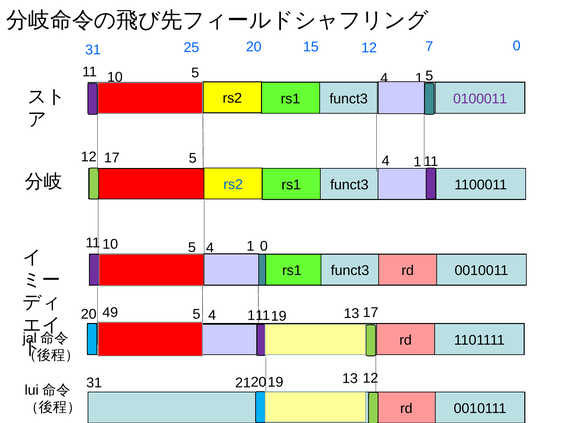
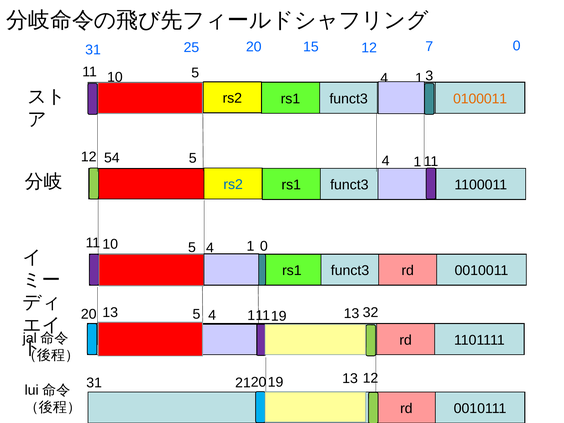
5: 5 -> 3 (429, 76)
0100011 colour: purple -> orange (480, 99)
12 17: 17 -> 54 (112, 158)
20 49: 49 -> 13 (110, 313)
17: 17 -> 32 (371, 313)
